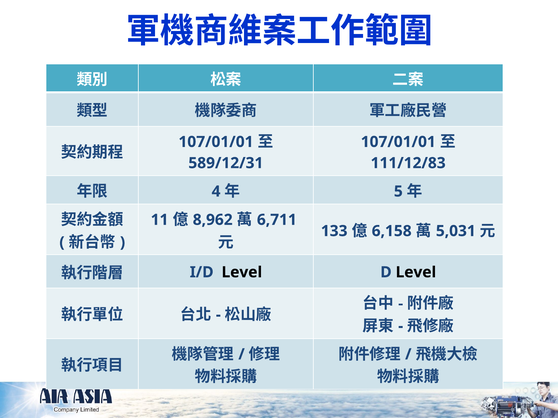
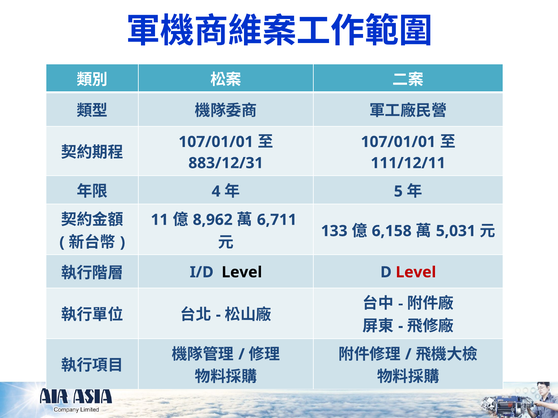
589/12/31: 589/12/31 -> 883/12/31 (226, 163)
111/12/83: 111/12/83 -> 111/12/11 (408, 163)
Level colour: black -> red (416, 273)
